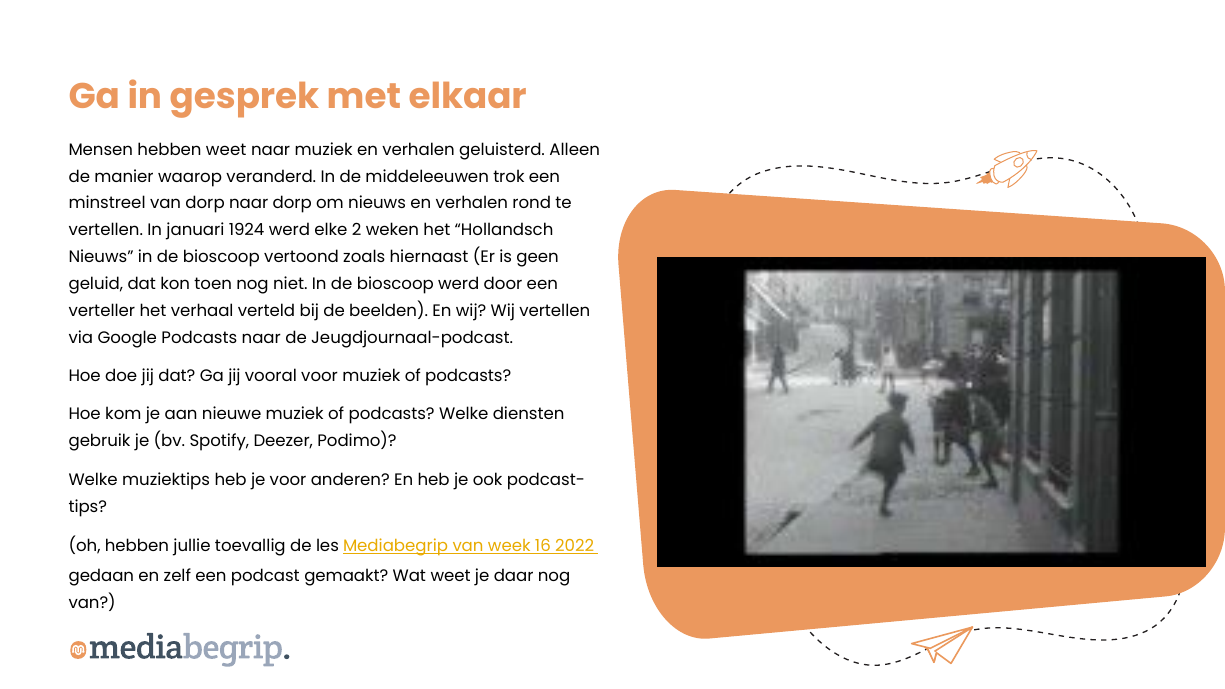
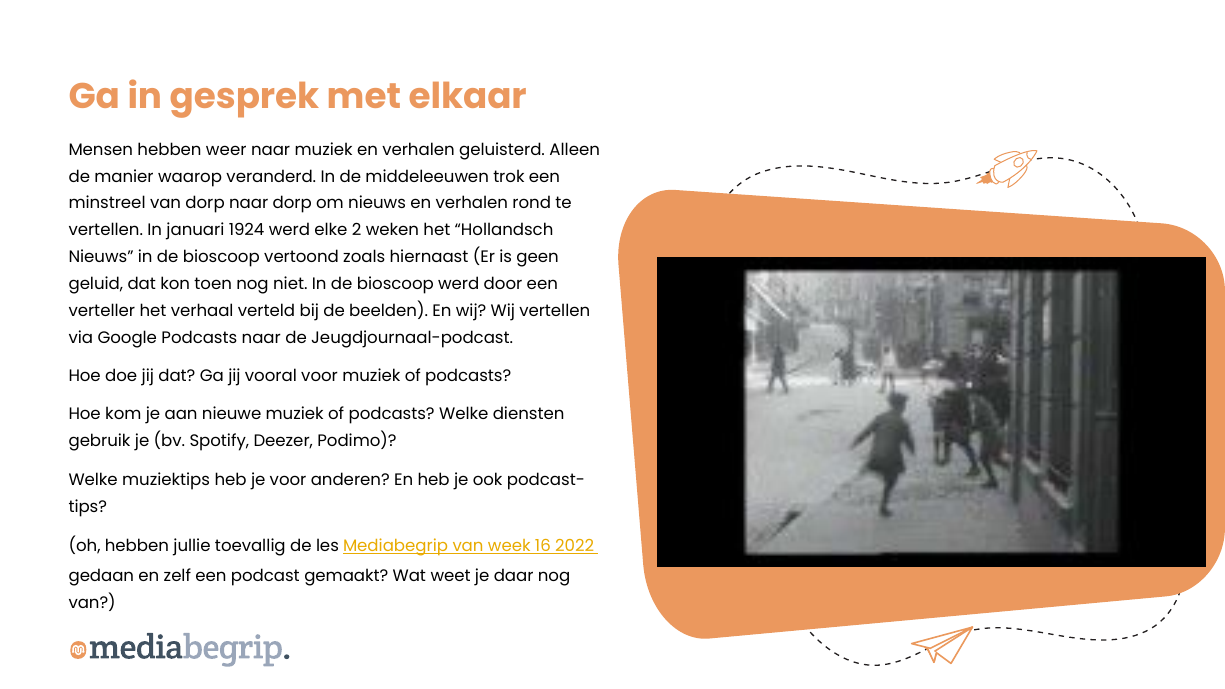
hebben weet: weet -> weer (226, 150)
